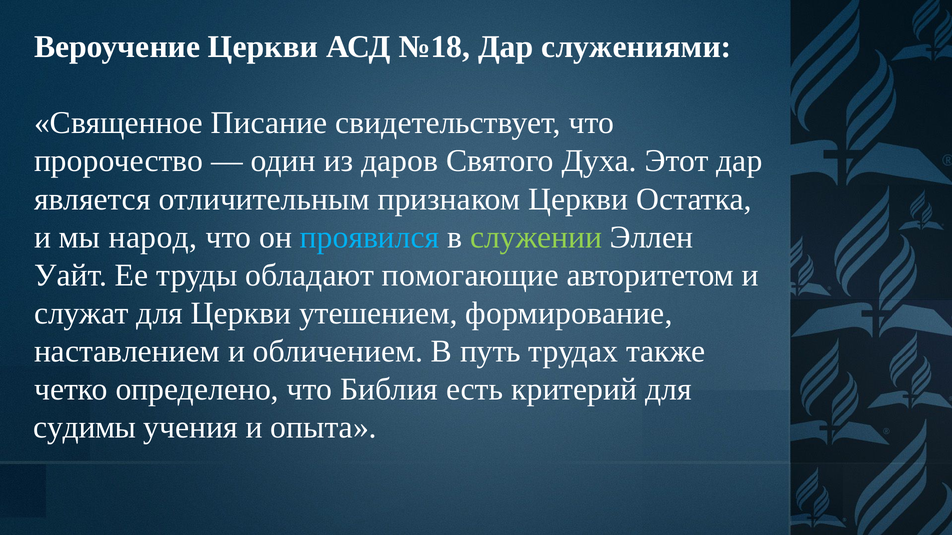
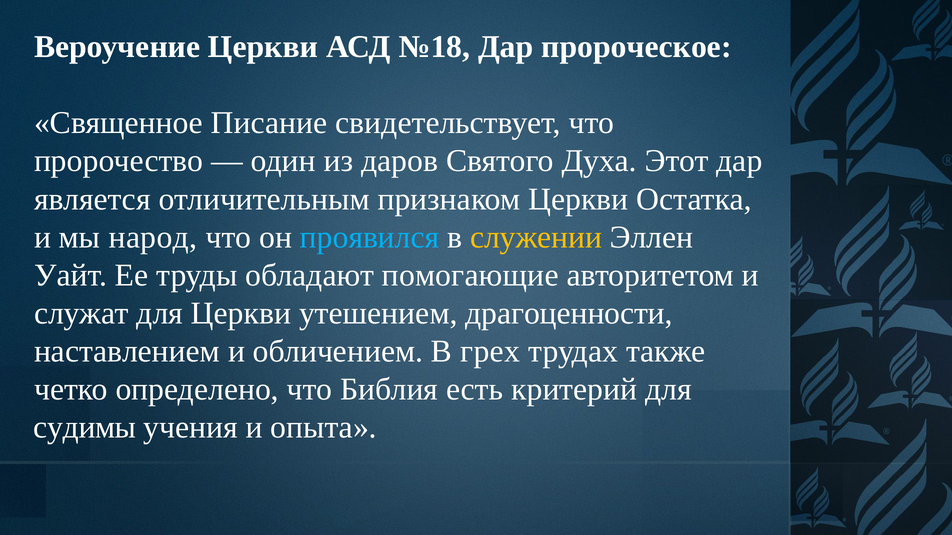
служениями: служениями -> пророческое (637, 47)
служении colour: light green -> yellow (536, 237)
формирование: формирование -> драгоценности (569, 314)
путь: путь -> грех (490, 352)
